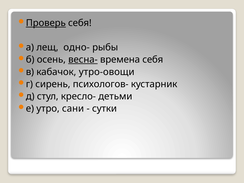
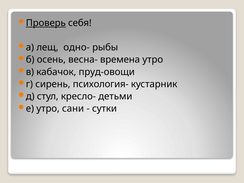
весна- underline: present -> none (83, 60)
времена себя: себя -> утро (153, 60)
утро-овощи: утро-овощи -> пруд-овощи (107, 72)
психологов-: психологов- -> психология- (101, 84)
